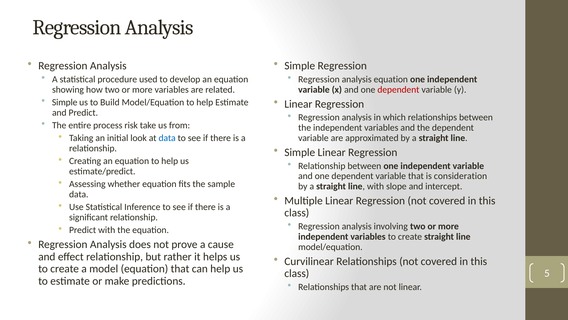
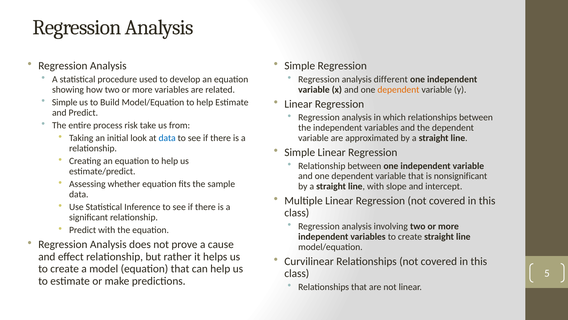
analysis equation: equation -> different (391, 79)
dependent colour: red -> orange (398, 89)
consideration: consideration -> nonsignificant (461, 176)
